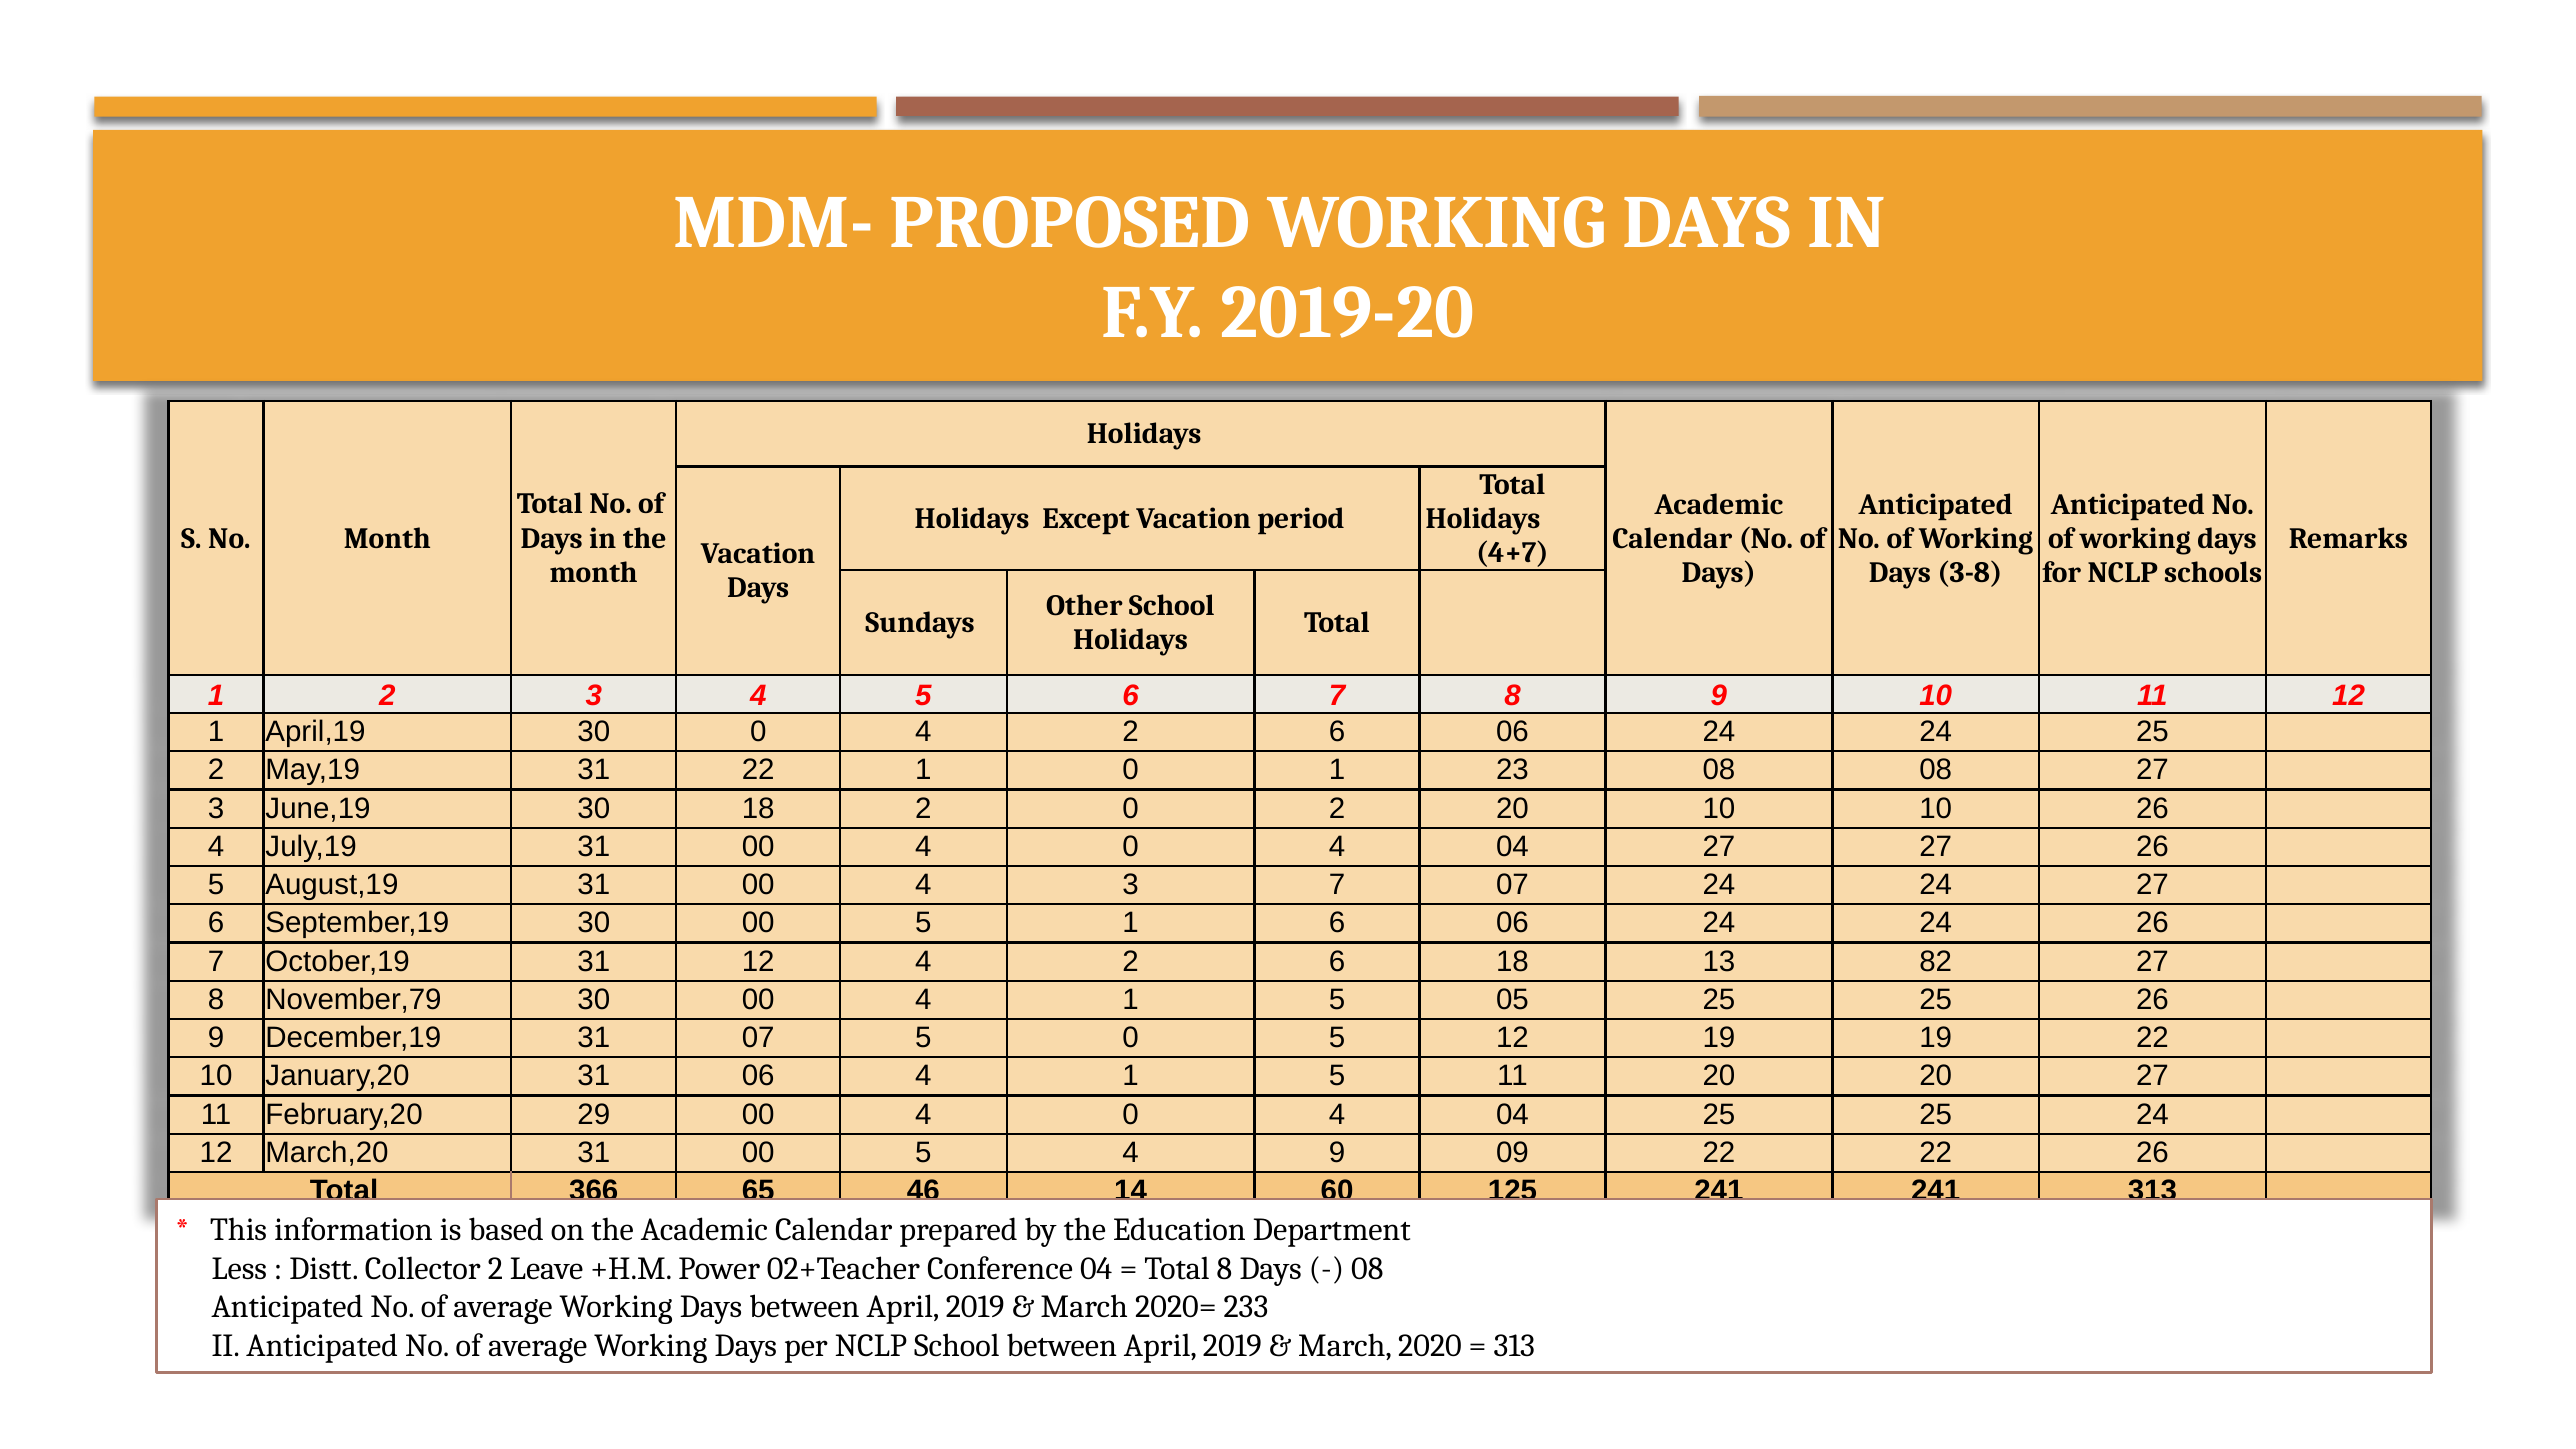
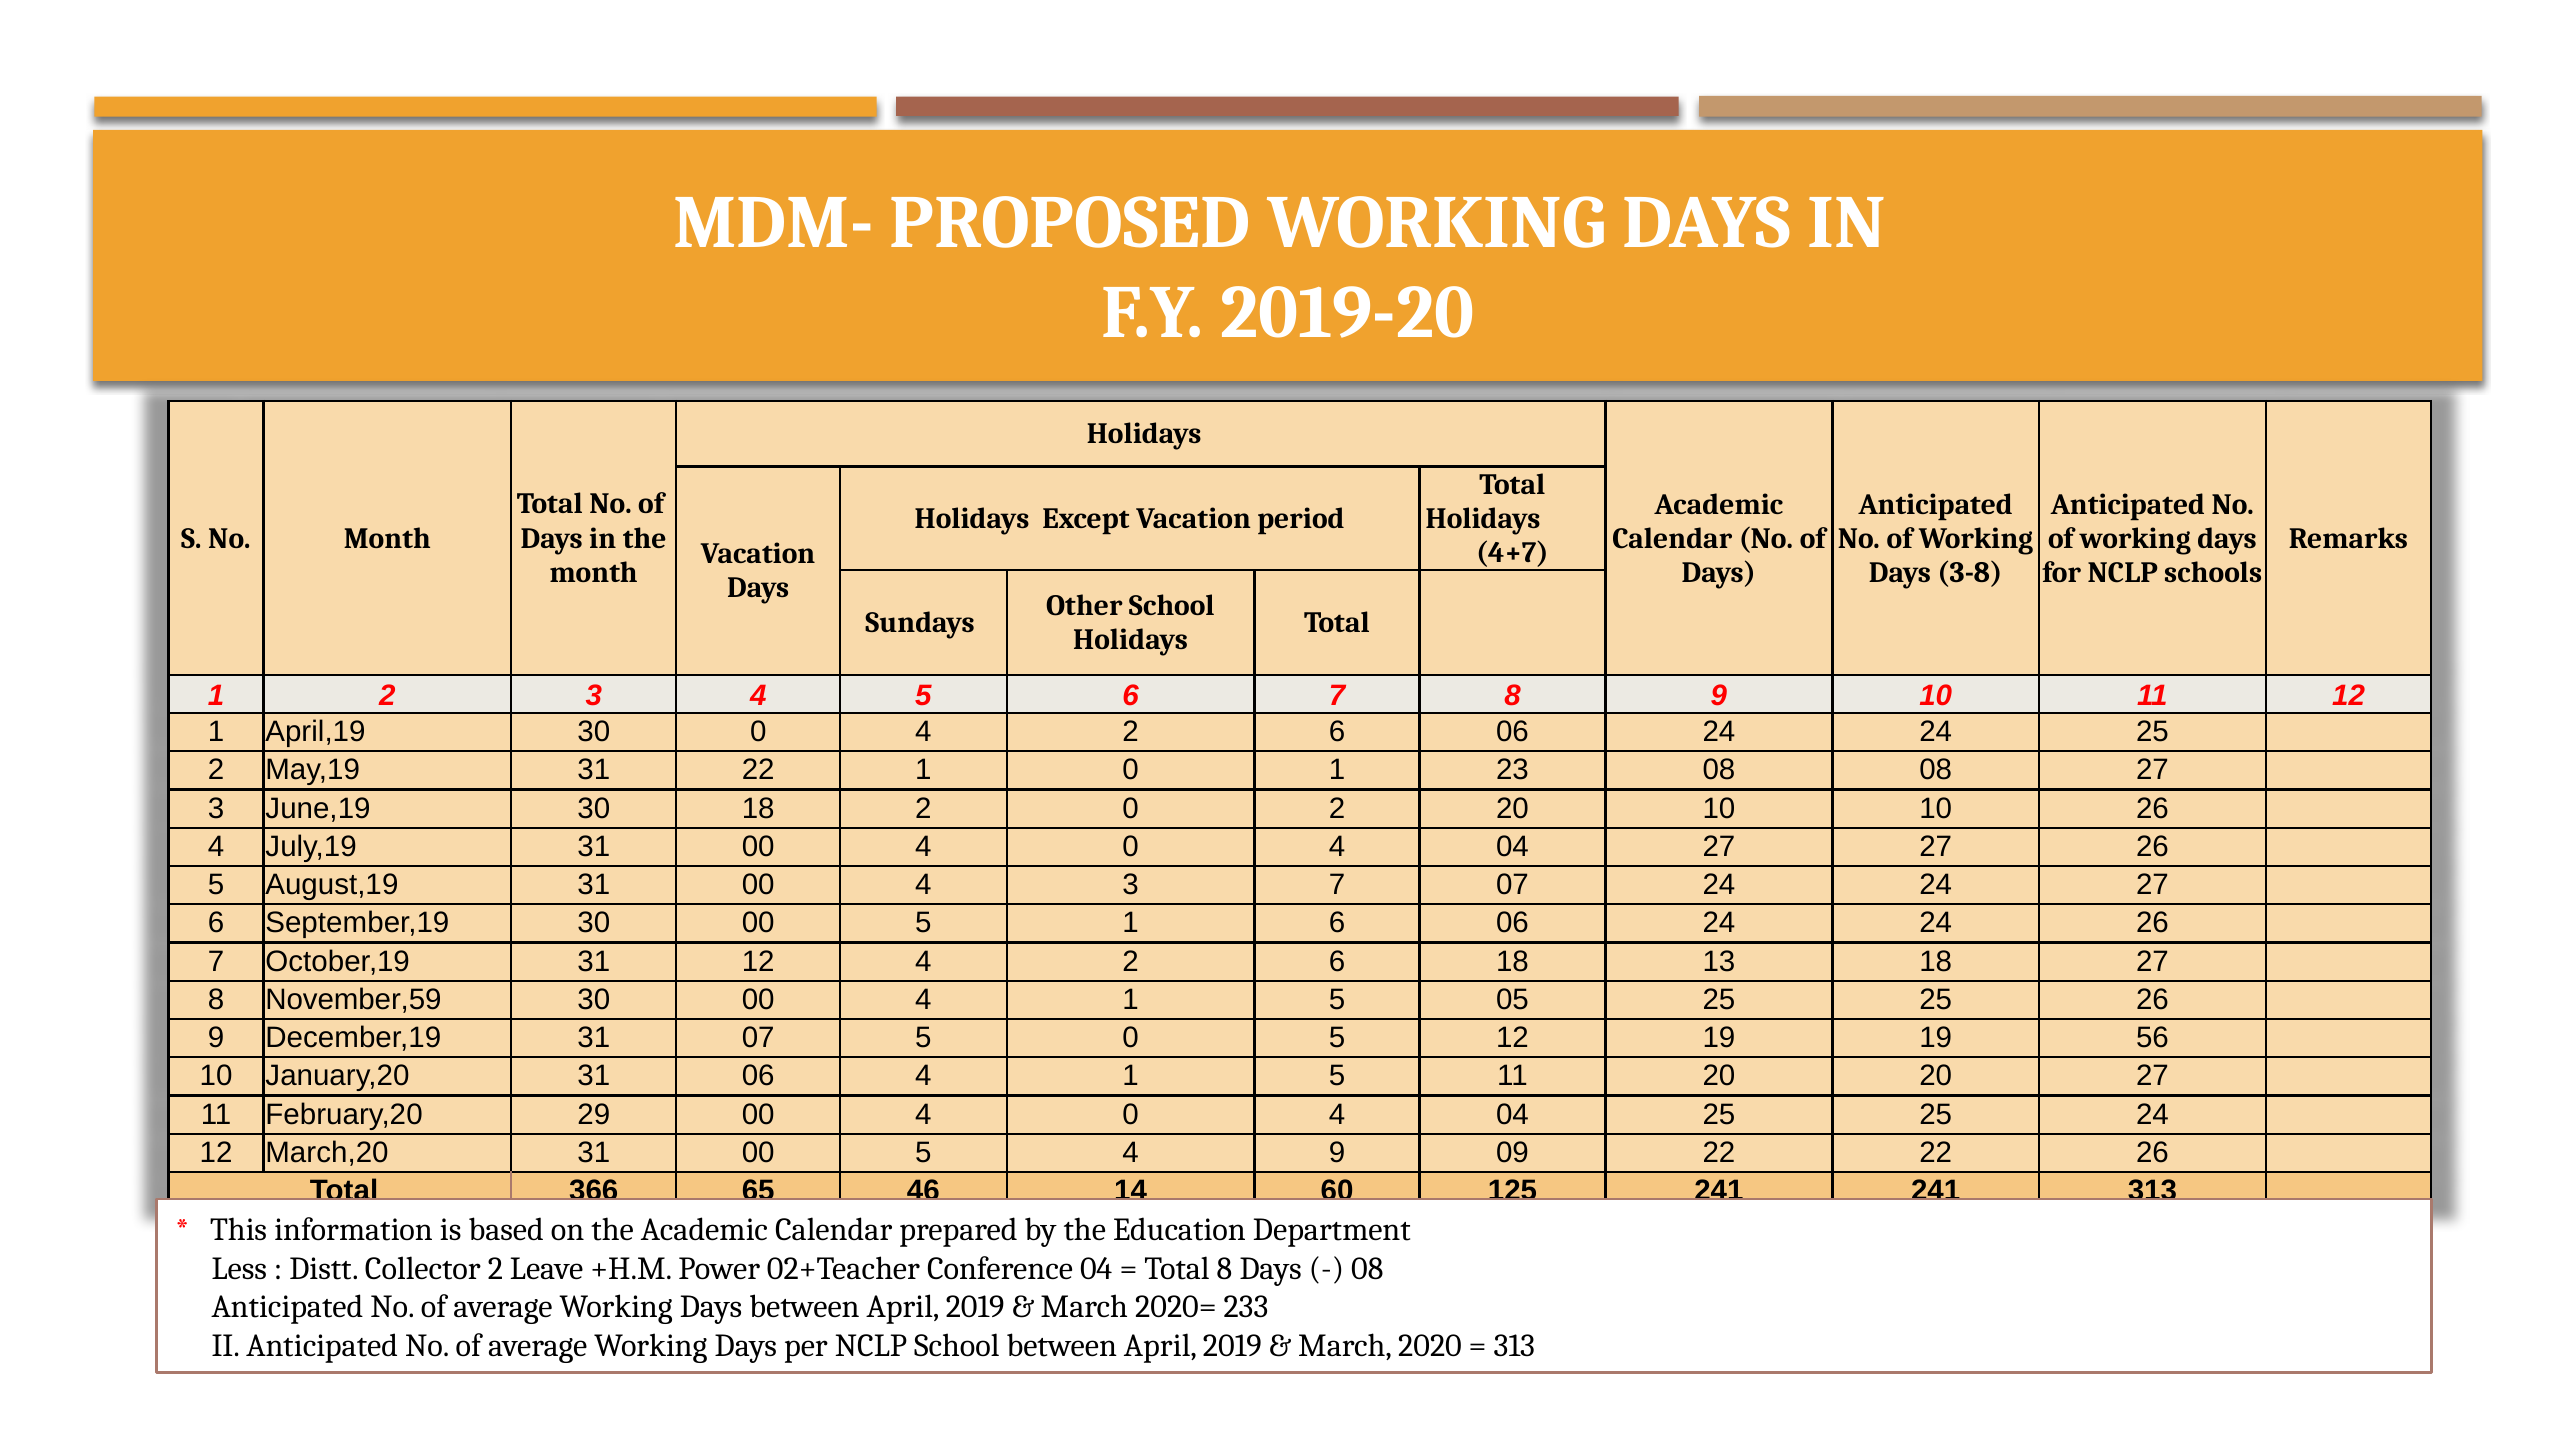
13 82: 82 -> 18 (1936, 961)
November,79: November,79 -> November,59 (353, 1000)
19 22: 22 -> 56 (2152, 1038)
